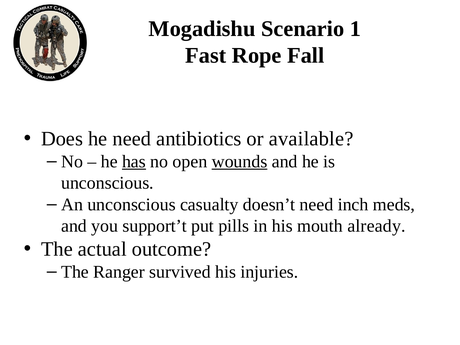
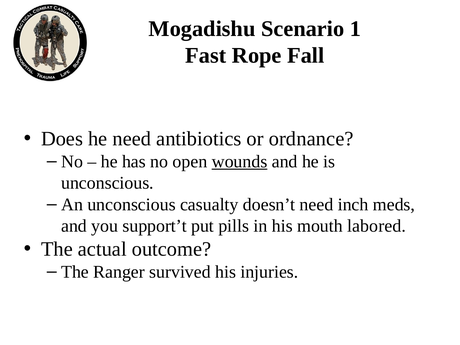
available: available -> ordnance (311, 139)
has underline: present -> none (134, 161)
already: already -> labored (377, 226)
